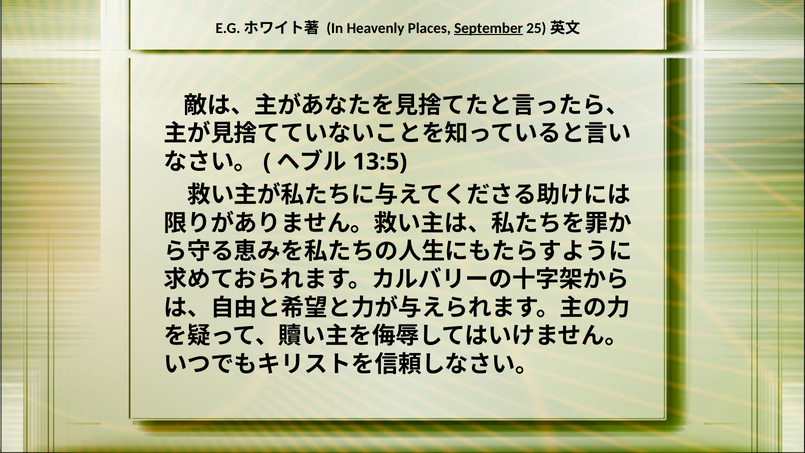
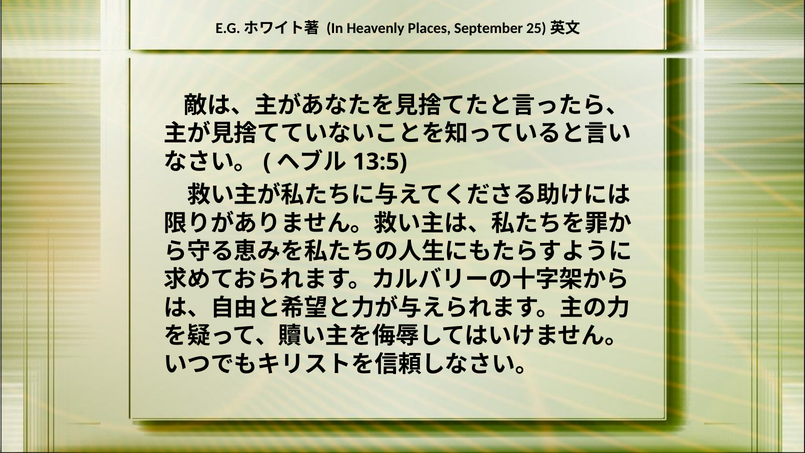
September underline: present -> none (489, 28)
